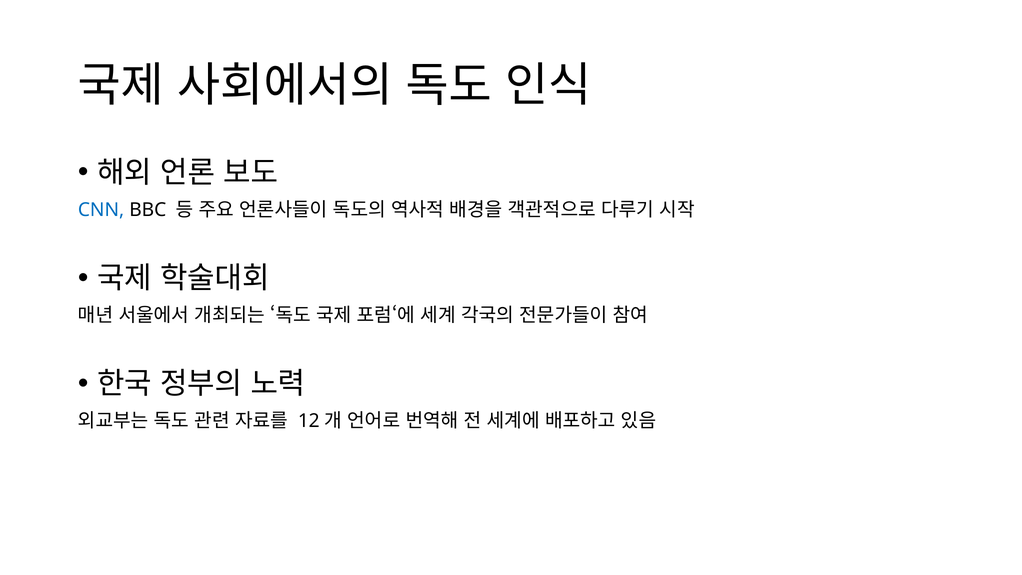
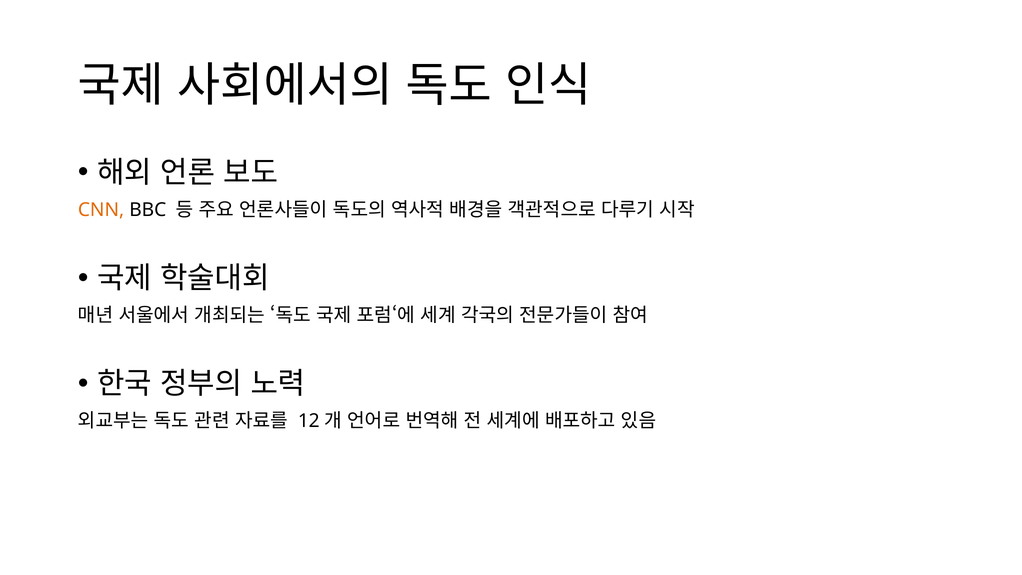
CNN colour: blue -> orange (101, 210)
